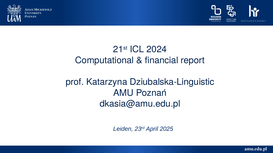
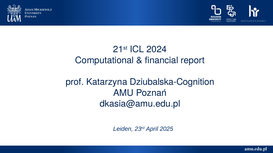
Dziubalska-Linguistic: Dziubalska-Linguistic -> Dziubalska-Cognition (172, 82)
